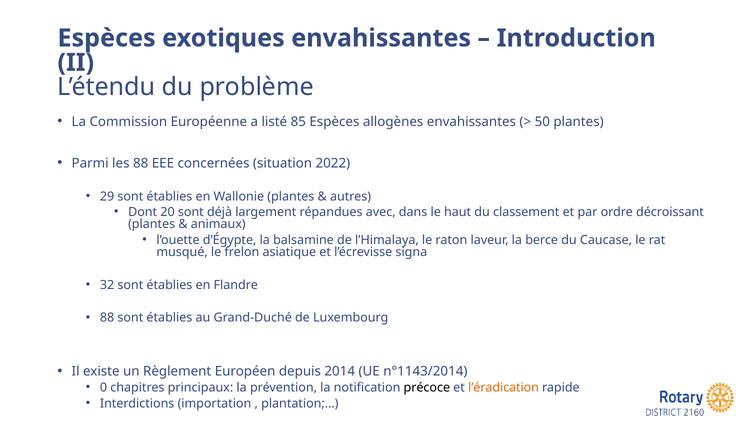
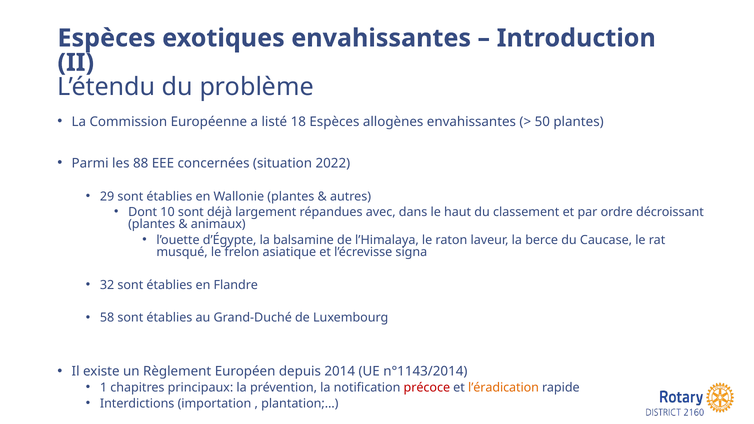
85: 85 -> 18 (298, 122)
20: 20 -> 10 (168, 212)
88: 88 -> 58 (107, 318)
0: 0 -> 1 (103, 388)
précoce colour: black -> red (427, 388)
